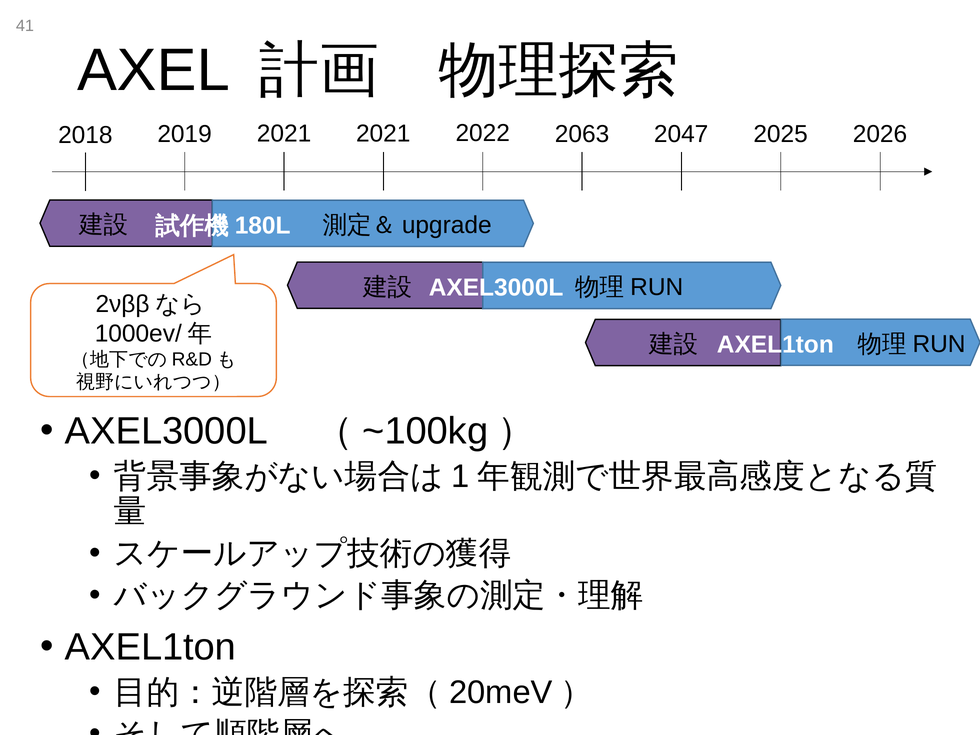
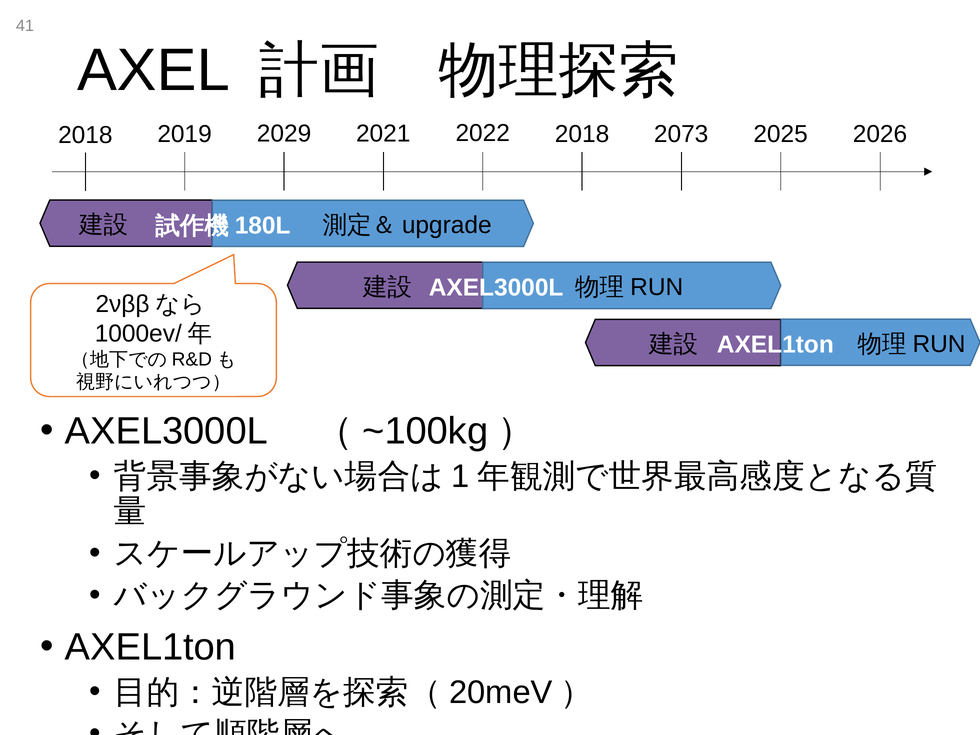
2047: 2047 -> 2073 (681, 134)
2019 2021: 2021 -> 2029 (284, 134)
2022 2063: 2063 -> 2018 (582, 134)
